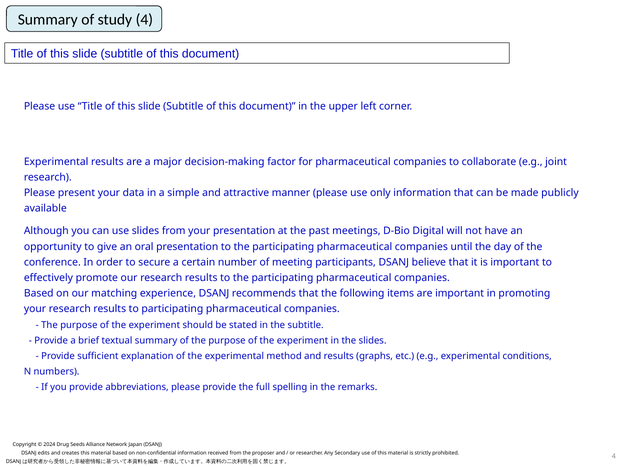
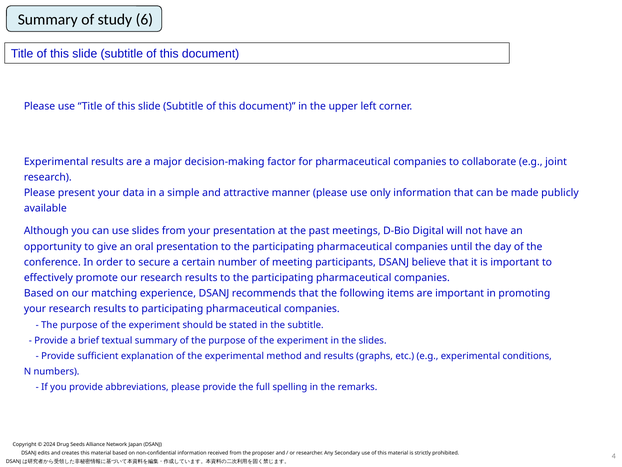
study 4: 4 -> 6 (144, 20)
